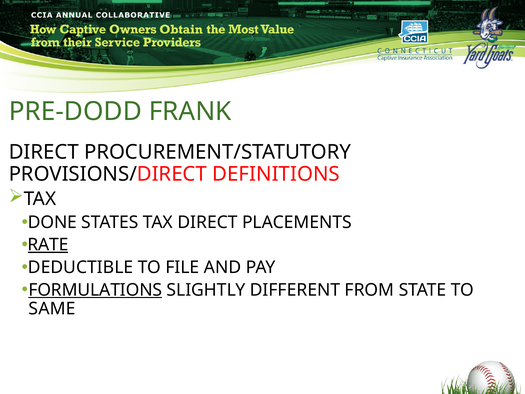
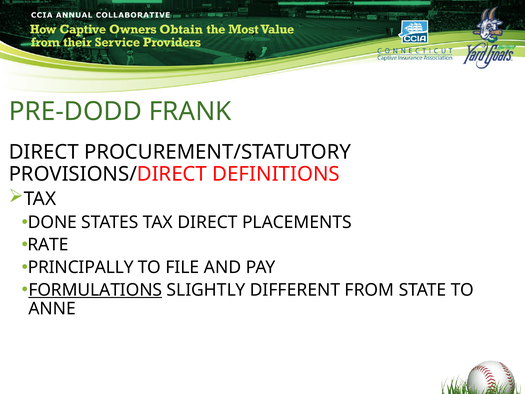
RATE underline: present -> none (48, 245)
DEDUCTIBLE: DEDUCTIBLE -> PRINCIPALLY (81, 267)
SAME: SAME -> ANNE (52, 309)
